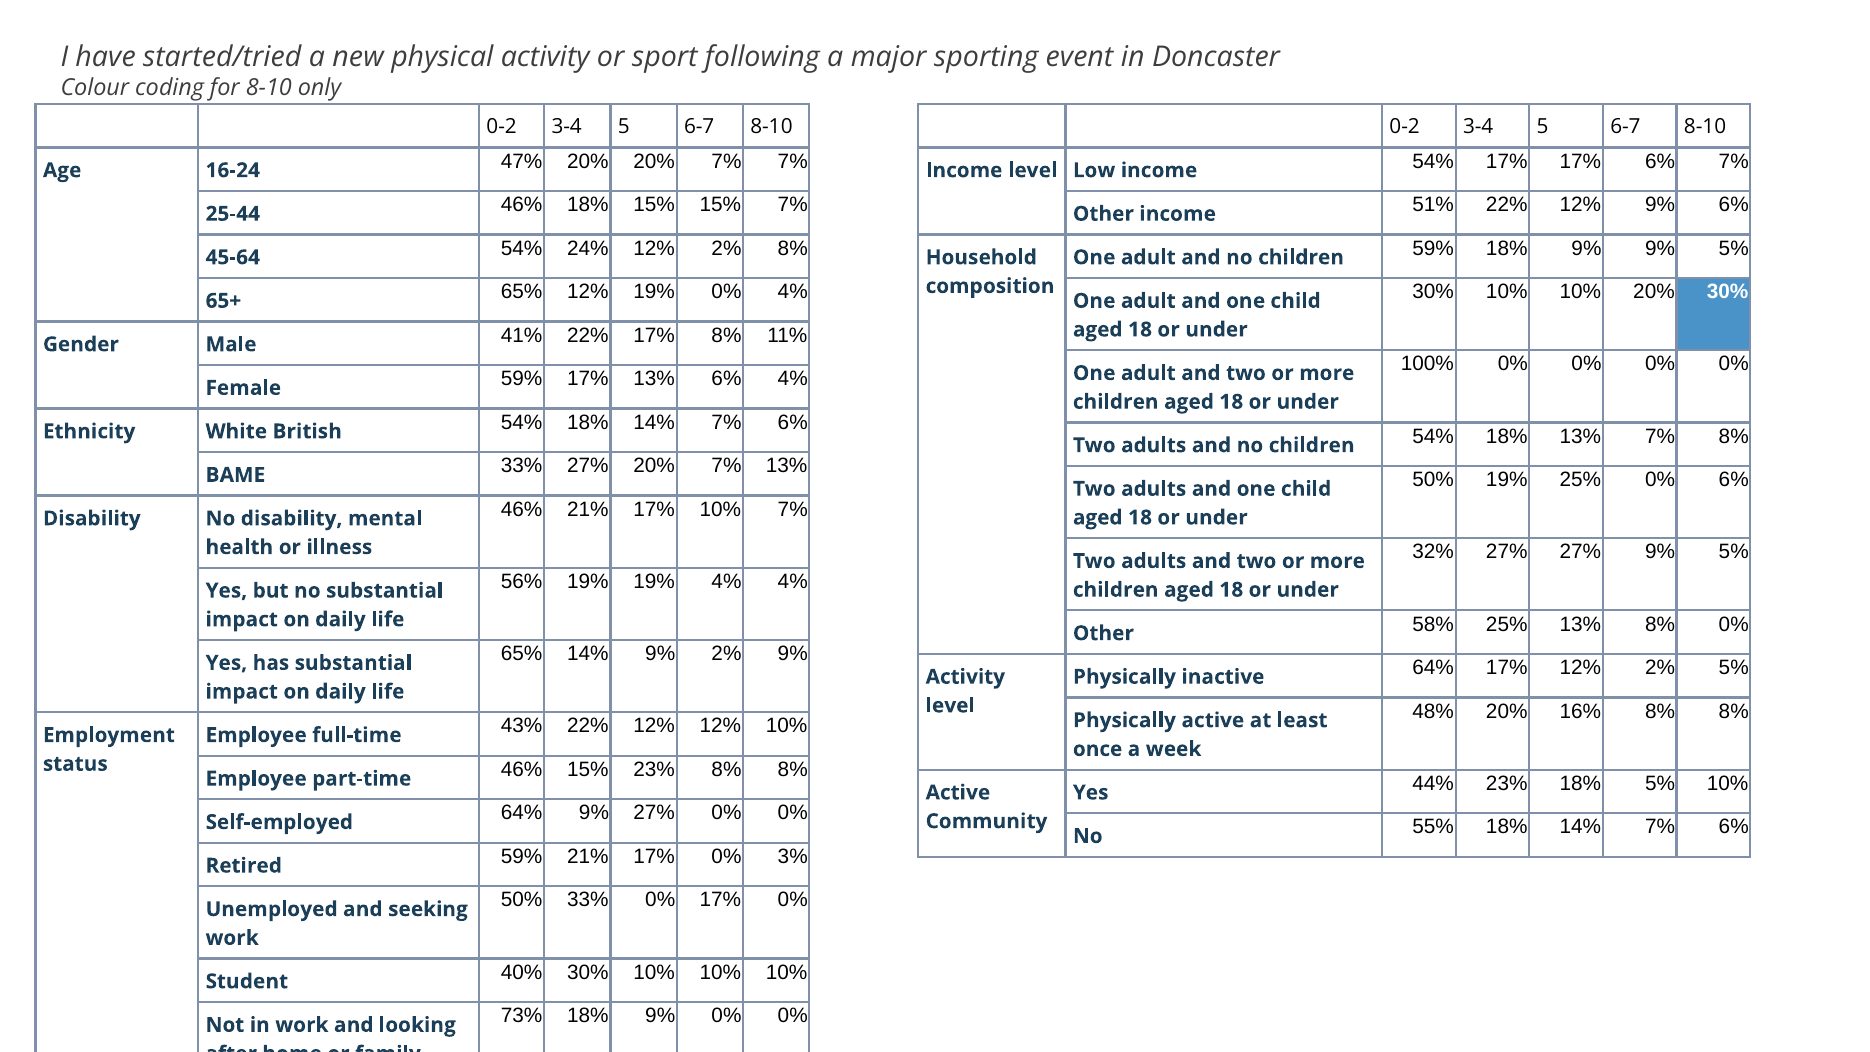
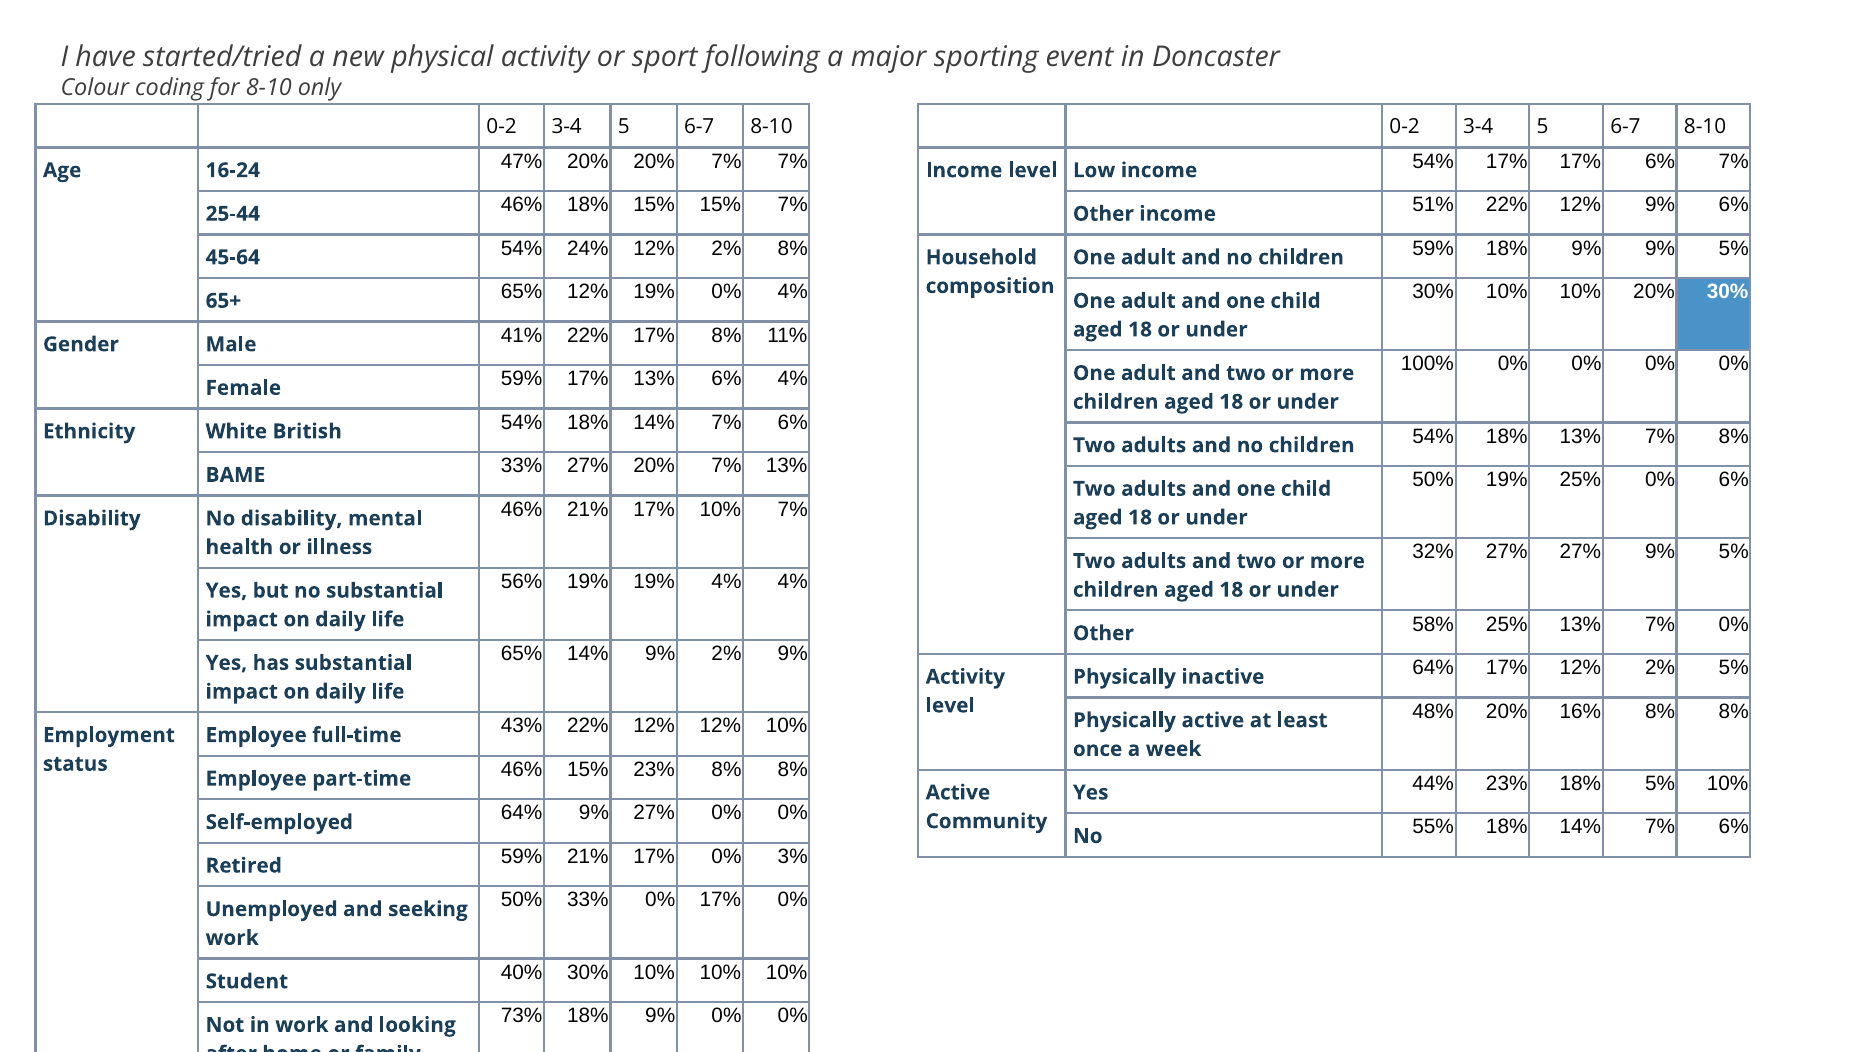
25% 13% 8%: 8% -> 7% (1660, 624)
